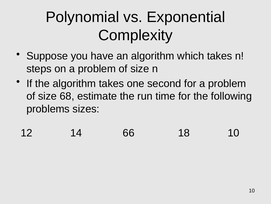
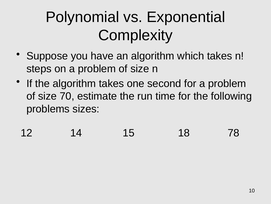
68: 68 -> 70 (67, 96)
66: 66 -> 15 (129, 133)
18 10: 10 -> 78 (234, 133)
